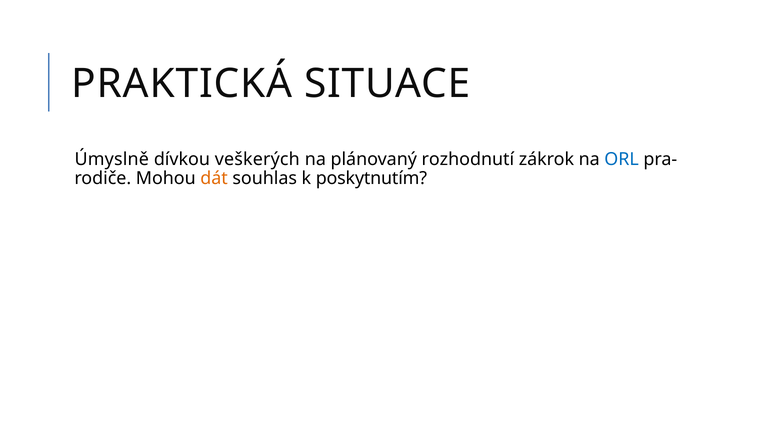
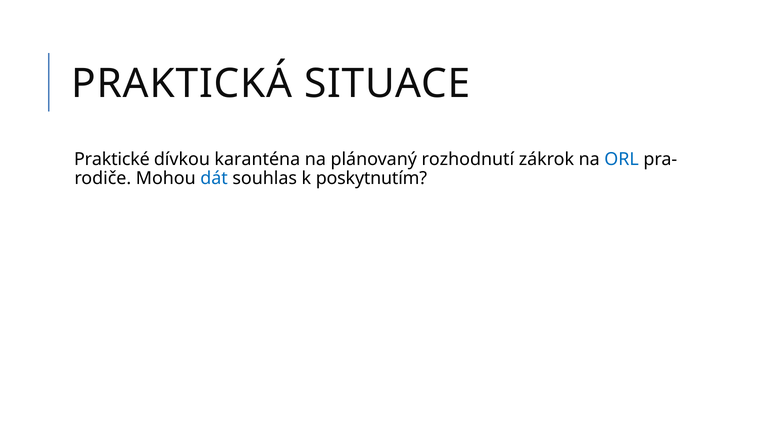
Úmyslně: Úmyslně -> Praktické (112, 159)
veškerých: veškerých -> karanténa (257, 159)
dát colour: orange -> blue (214, 178)
